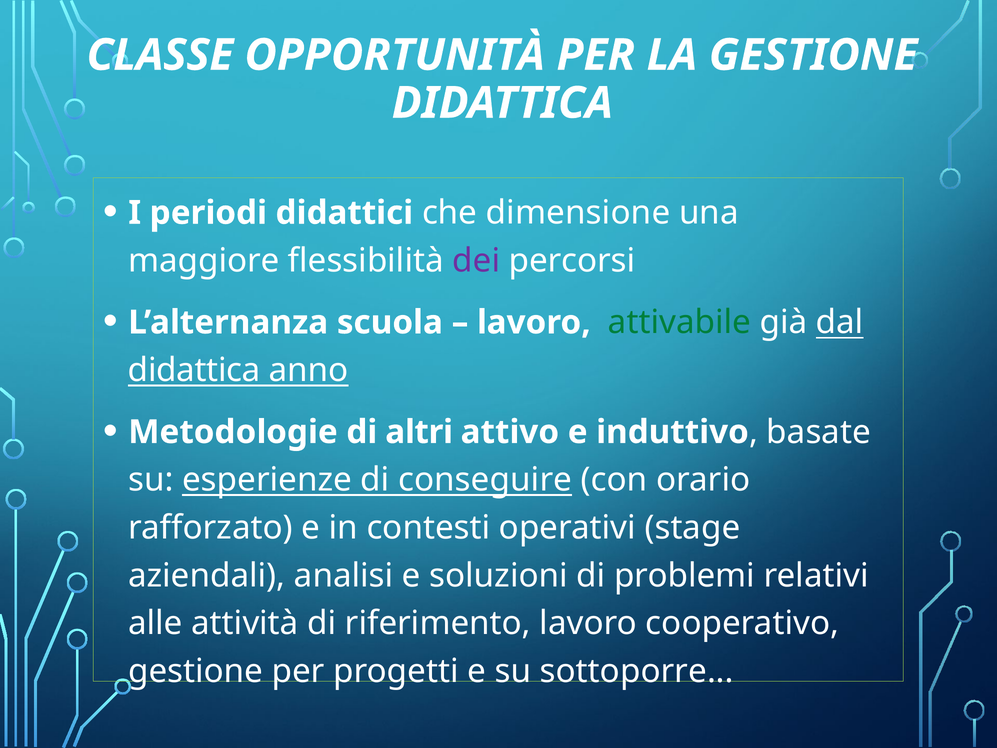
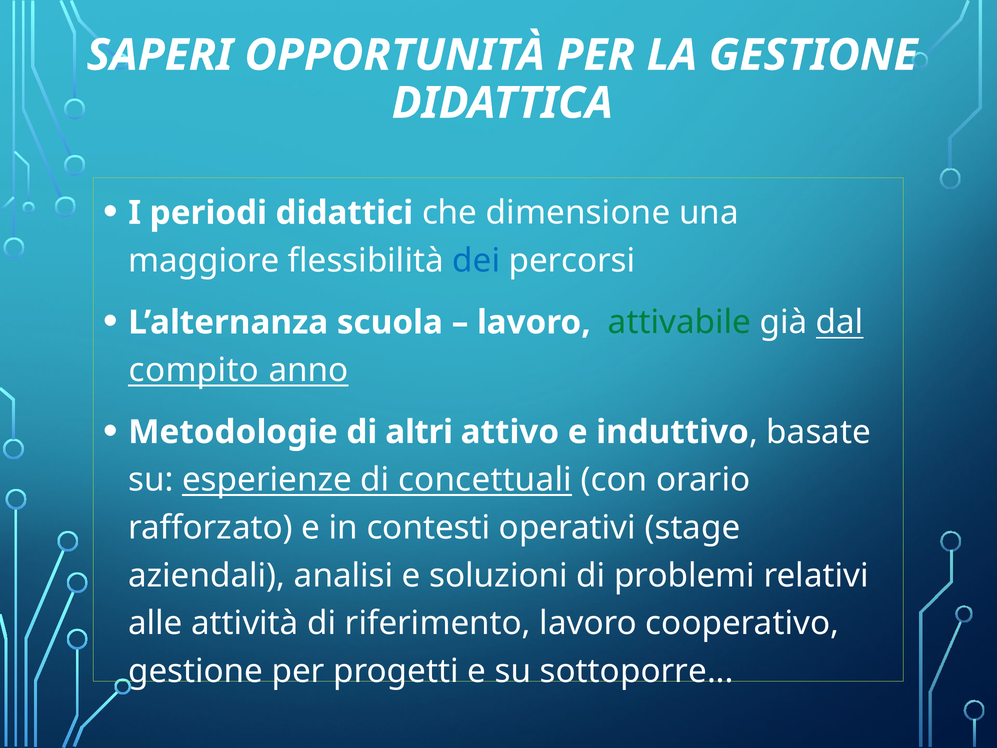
CLASSE: CLASSE -> SAPERI (160, 55)
dei colour: purple -> blue (476, 261)
didattica: didattica -> compito (194, 370)
conseguire: conseguire -> concettuali (485, 480)
